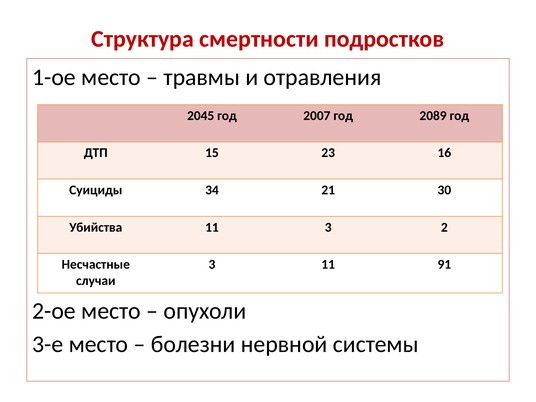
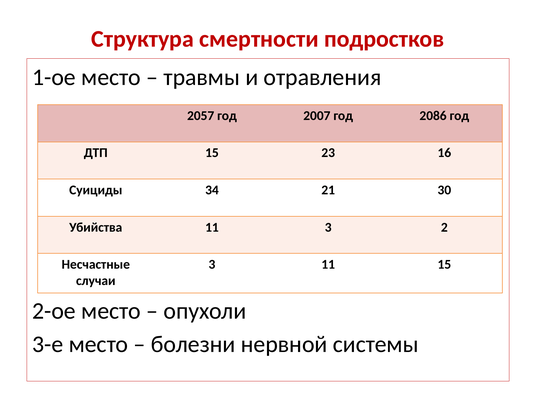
2045: 2045 -> 2057 (201, 116)
2089: 2089 -> 2086 (433, 116)
11 91: 91 -> 15 (444, 264)
